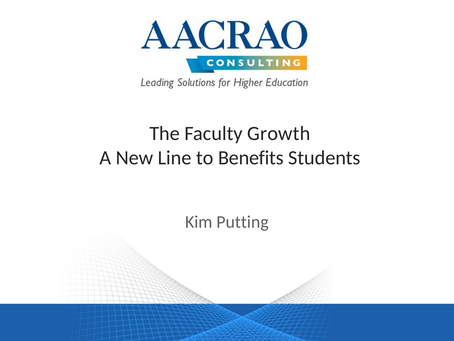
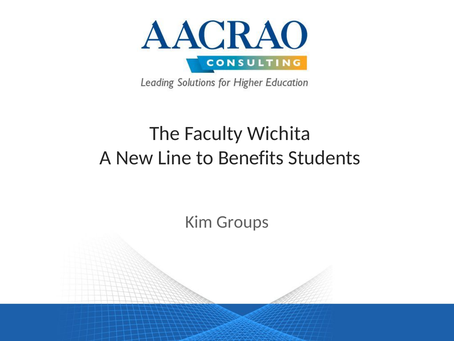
Growth: Growth -> Wichita (279, 133)
Putting: Putting -> Groups (243, 222)
